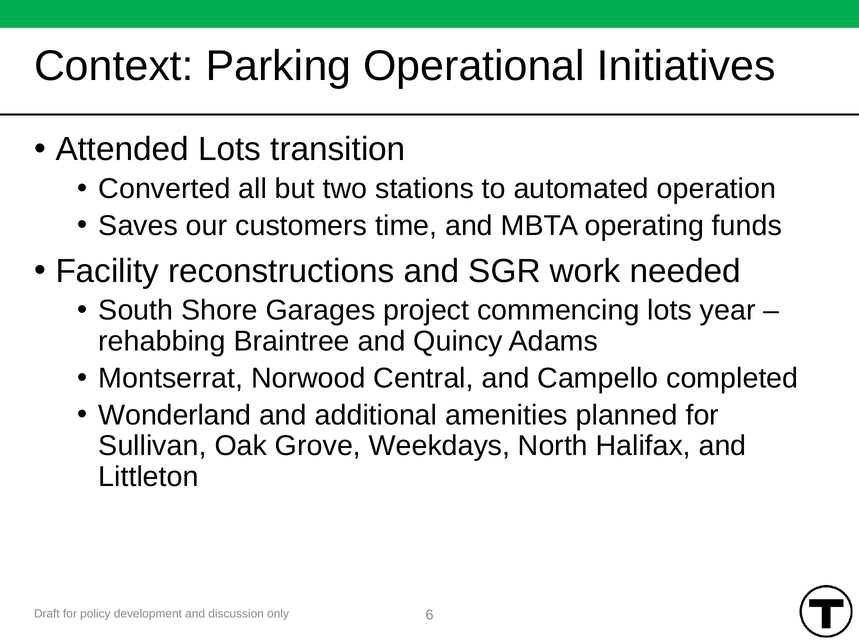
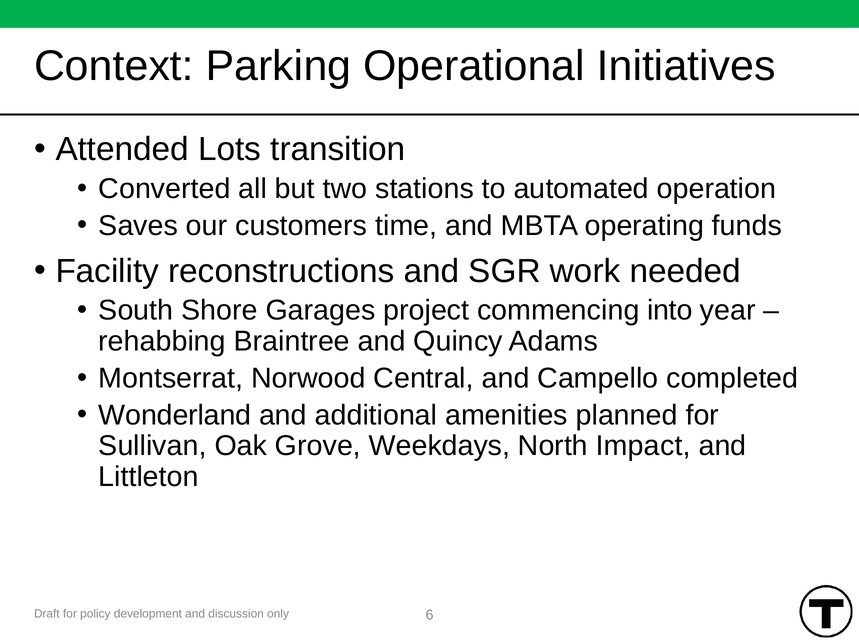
commencing lots: lots -> into (670, 311)
Halifax: Halifax -> Impact (643, 446)
